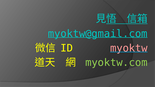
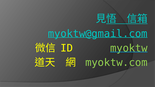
myoktw colour: pink -> light green (129, 48)
